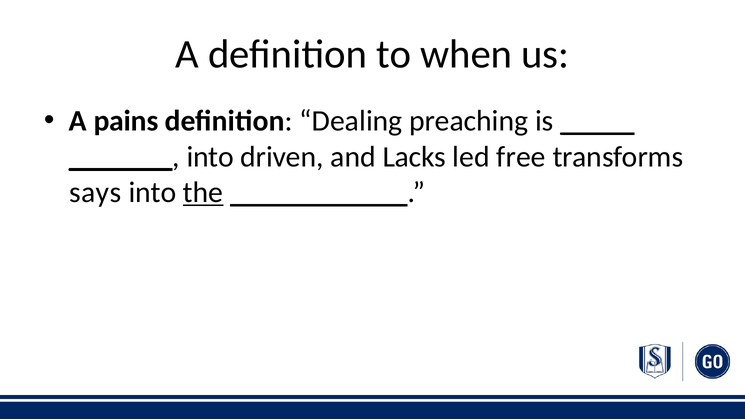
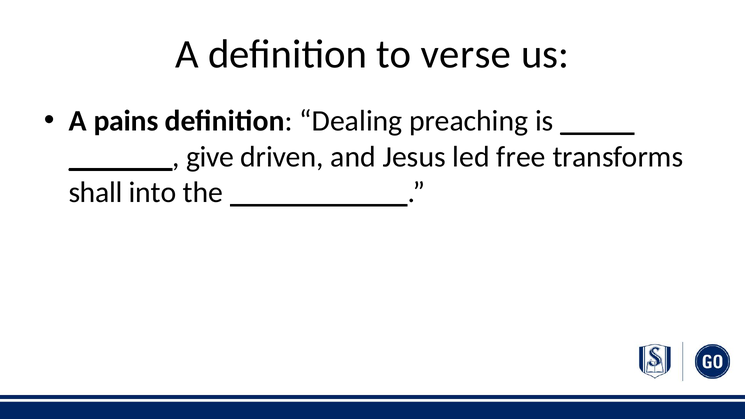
when: when -> verse (466, 55)
into: into -> give (210, 157)
Lacks: Lacks -> Jesus (414, 157)
says: says -> shall (96, 192)
the underline: present -> none (203, 192)
